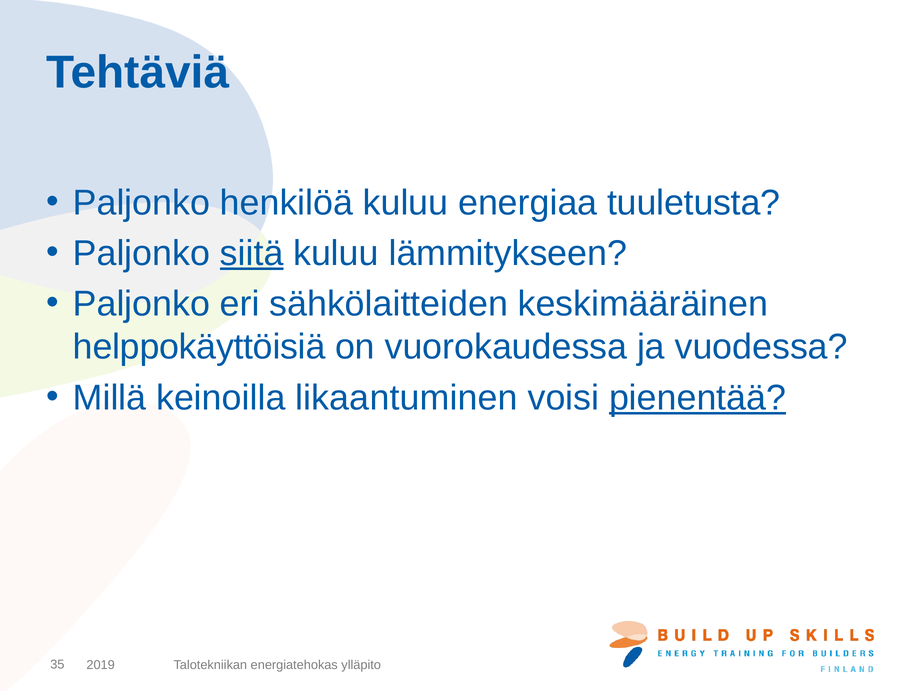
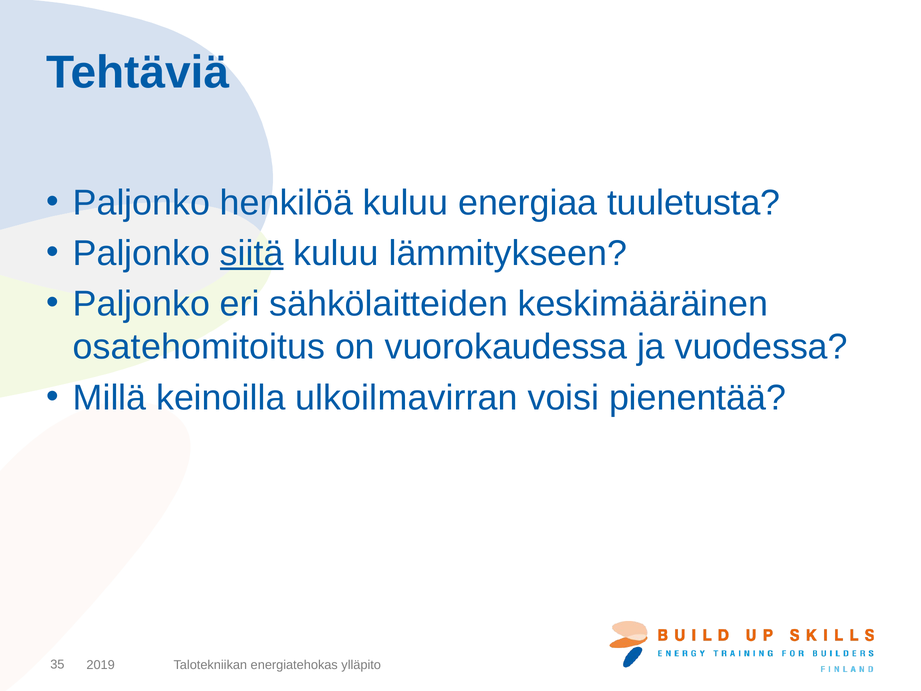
helppokäyttöisiä: helppokäyttöisiä -> osatehomitoitus (199, 347)
likaantuminen: likaantuminen -> ulkoilmavirran (406, 398)
pienentää underline: present -> none (698, 398)
